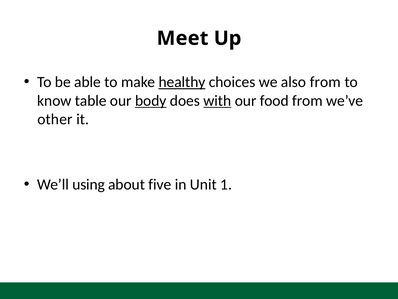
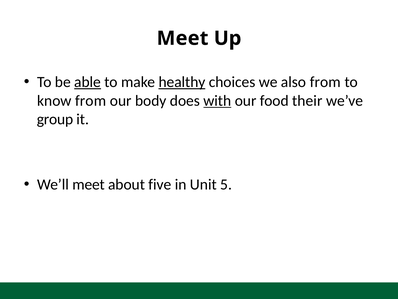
able underline: none -> present (88, 82)
know table: table -> from (91, 101)
body underline: present -> none (151, 101)
food from: from -> their (307, 101)
other: other -> group (55, 119)
We’ll using: using -> meet (89, 184)
1: 1 -> 5 (226, 184)
